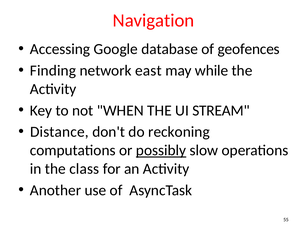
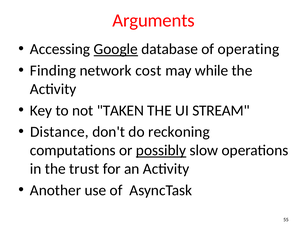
Navigation: Navigation -> Arguments (154, 20)
Google underline: none -> present (116, 49)
geofences: geofences -> operating (248, 49)
east: east -> cost (148, 71)
WHEN: WHEN -> TAKEN (120, 111)
class: class -> trust (84, 169)
